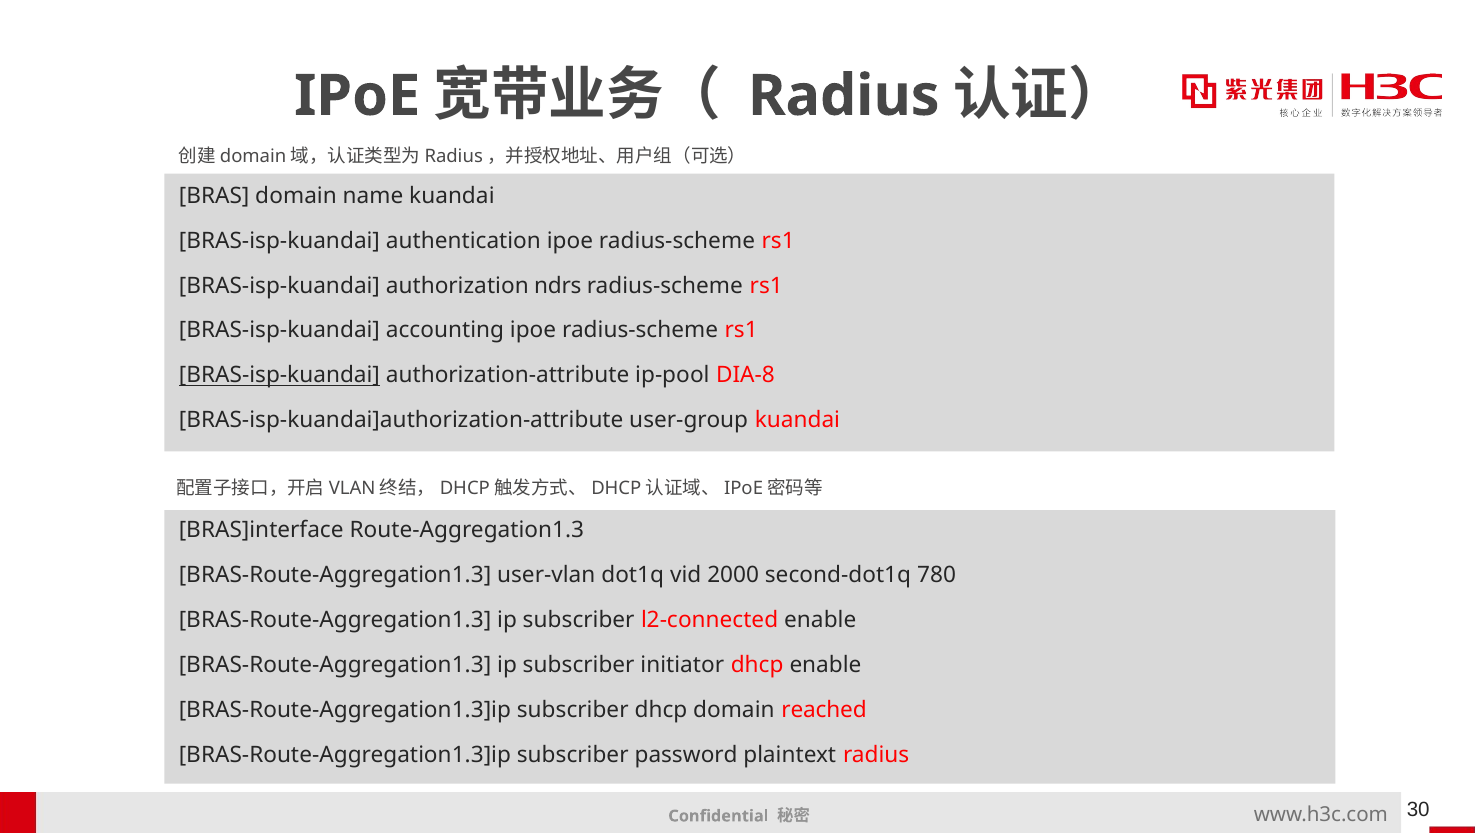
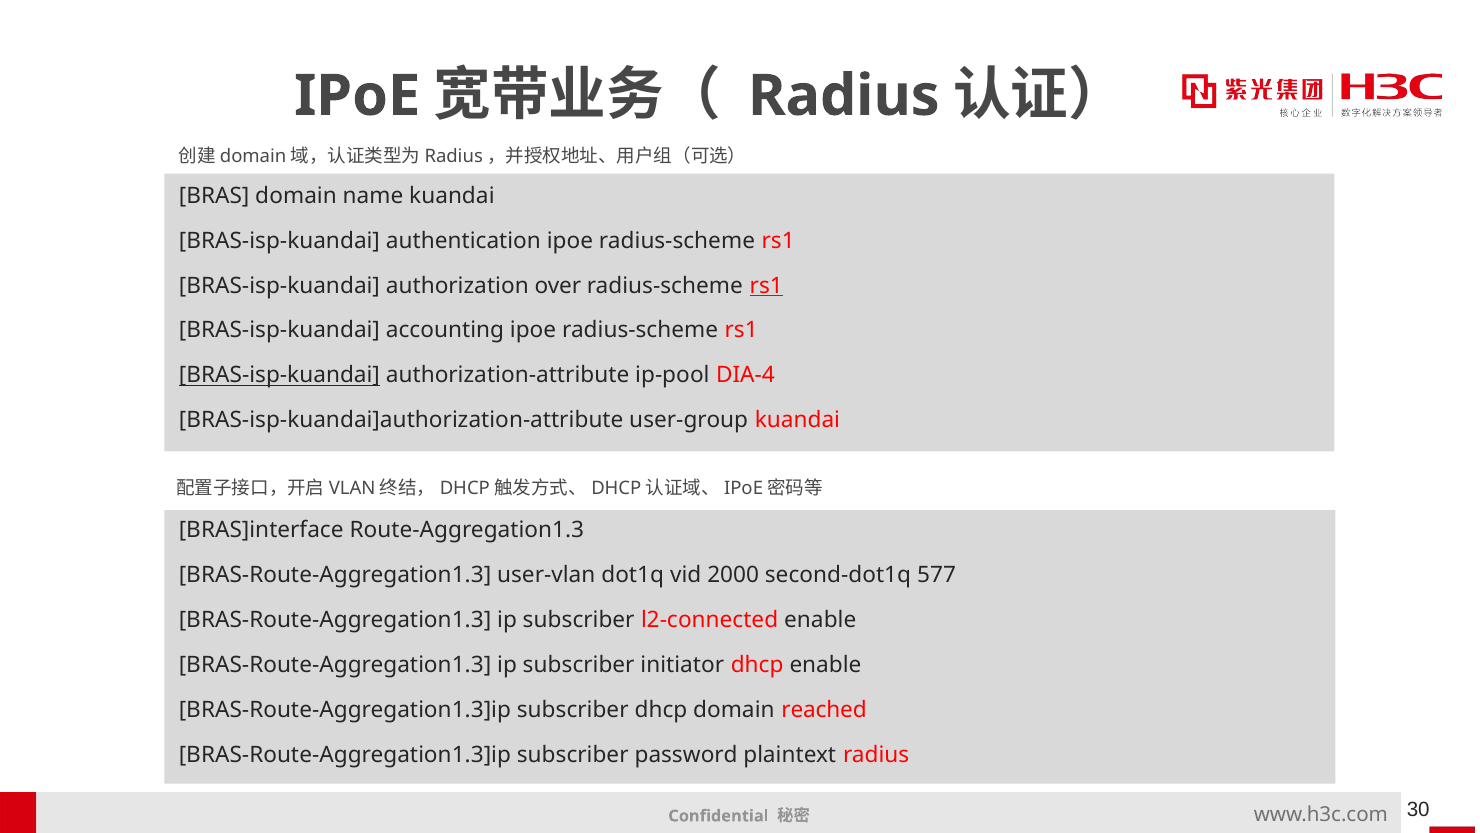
ndrs: ndrs -> over (558, 285)
rs1 underline: none -> present (766, 285)
DIA-8: DIA-8 -> DIA-4 (745, 375)
780: 780 -> 577 (937, 575)
